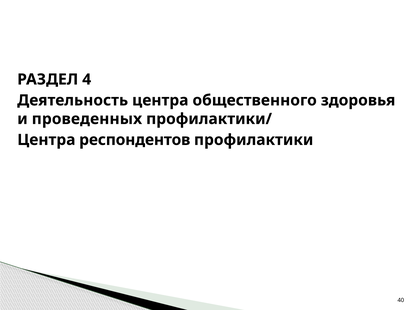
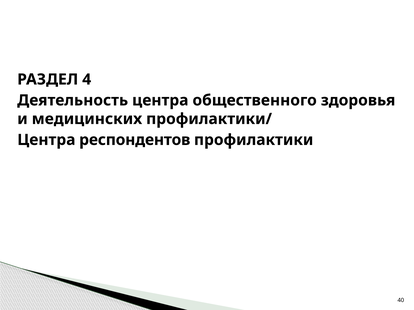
проведенных: проведенных -> медицинских (87, 119)
